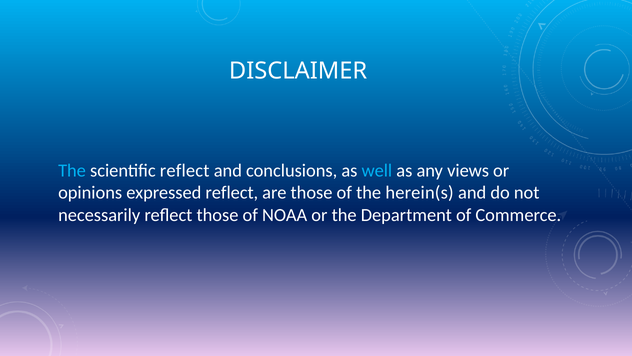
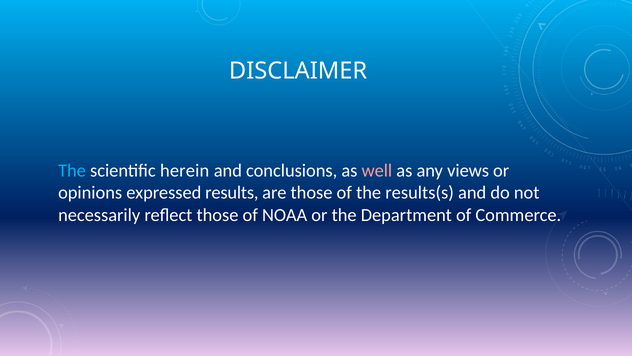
scientific reflect: reflect -> herein (185, 171)
well colour: light blue -> pink (377, 171)
expressed reflect: reflect -> results (232, 193)
herein(s: herein(s -> results(s (420, 193)
